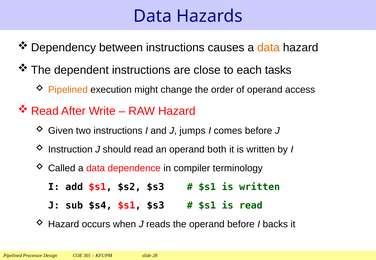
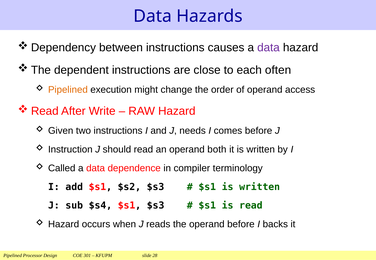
data colour: orange -> purple (268, 48)
tasks: tasks -> often (278, 70)
jumps: jumps -> needs (193, 131)
